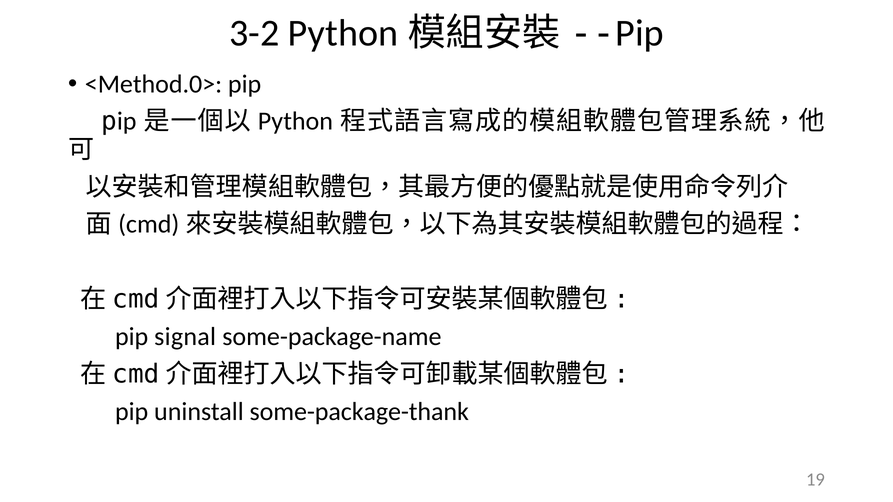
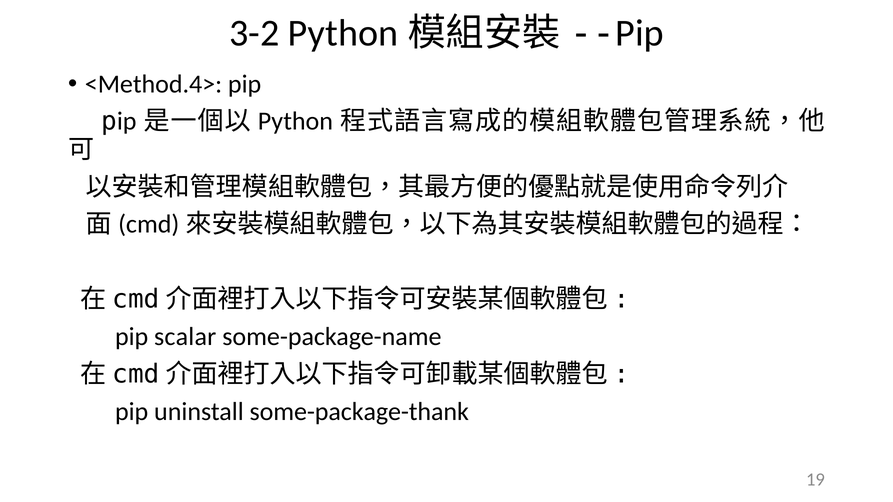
<Method.0>: <Method.0> -> <Method.4> (153, 84)
signal: signal -> scalar (185, 337)
